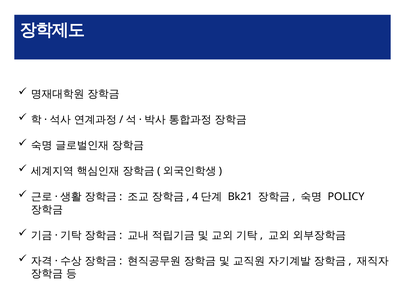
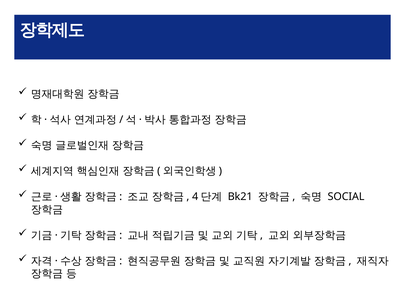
POLICY: POLICY -> SOCIAL (346, 197)
